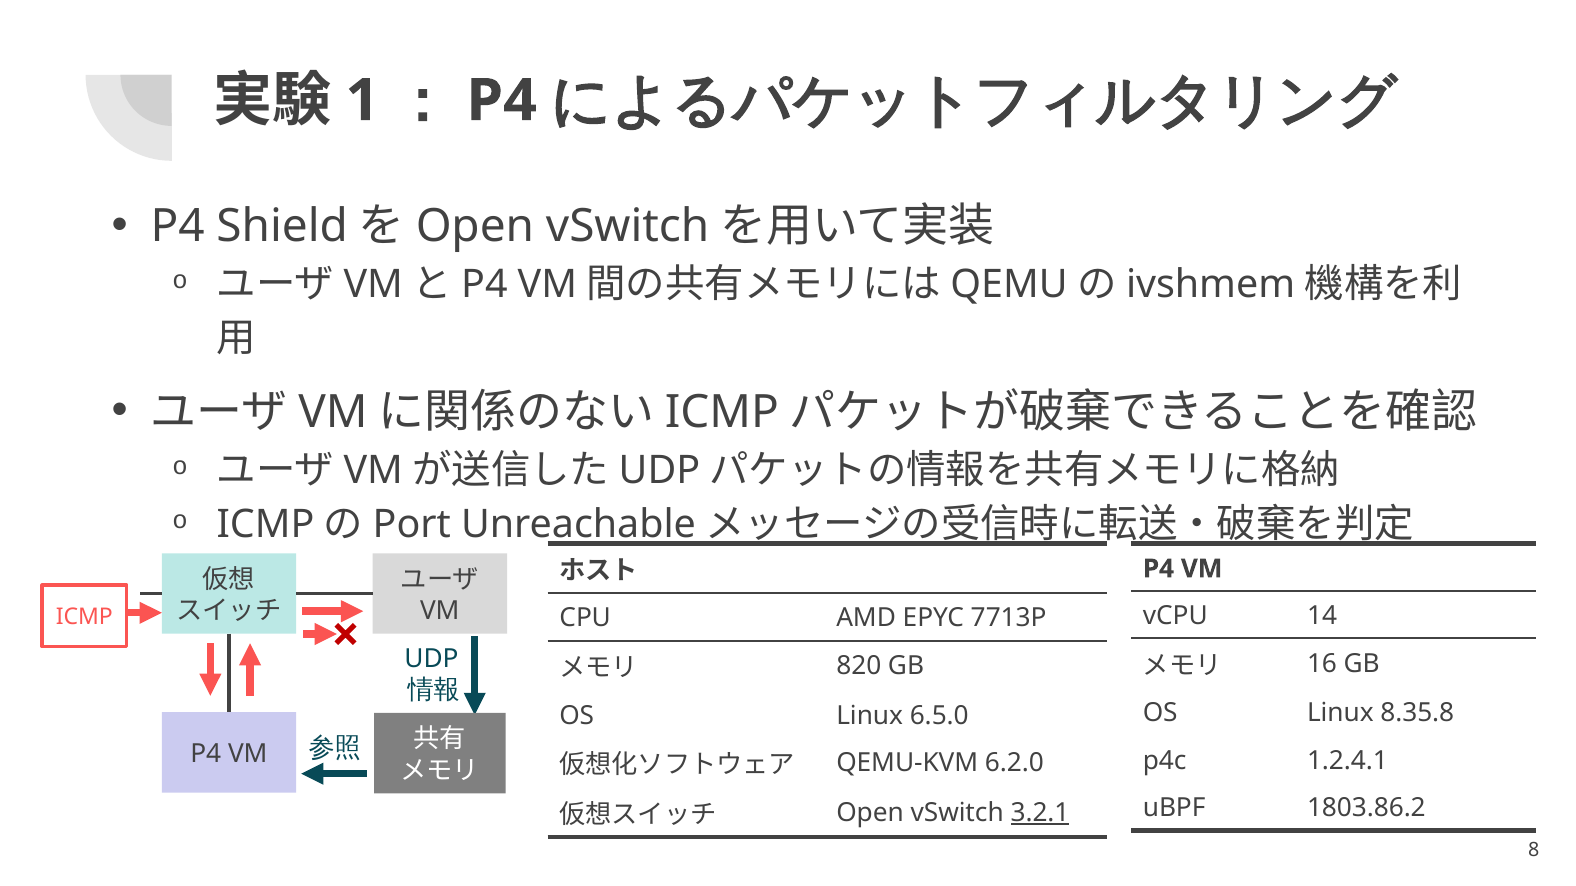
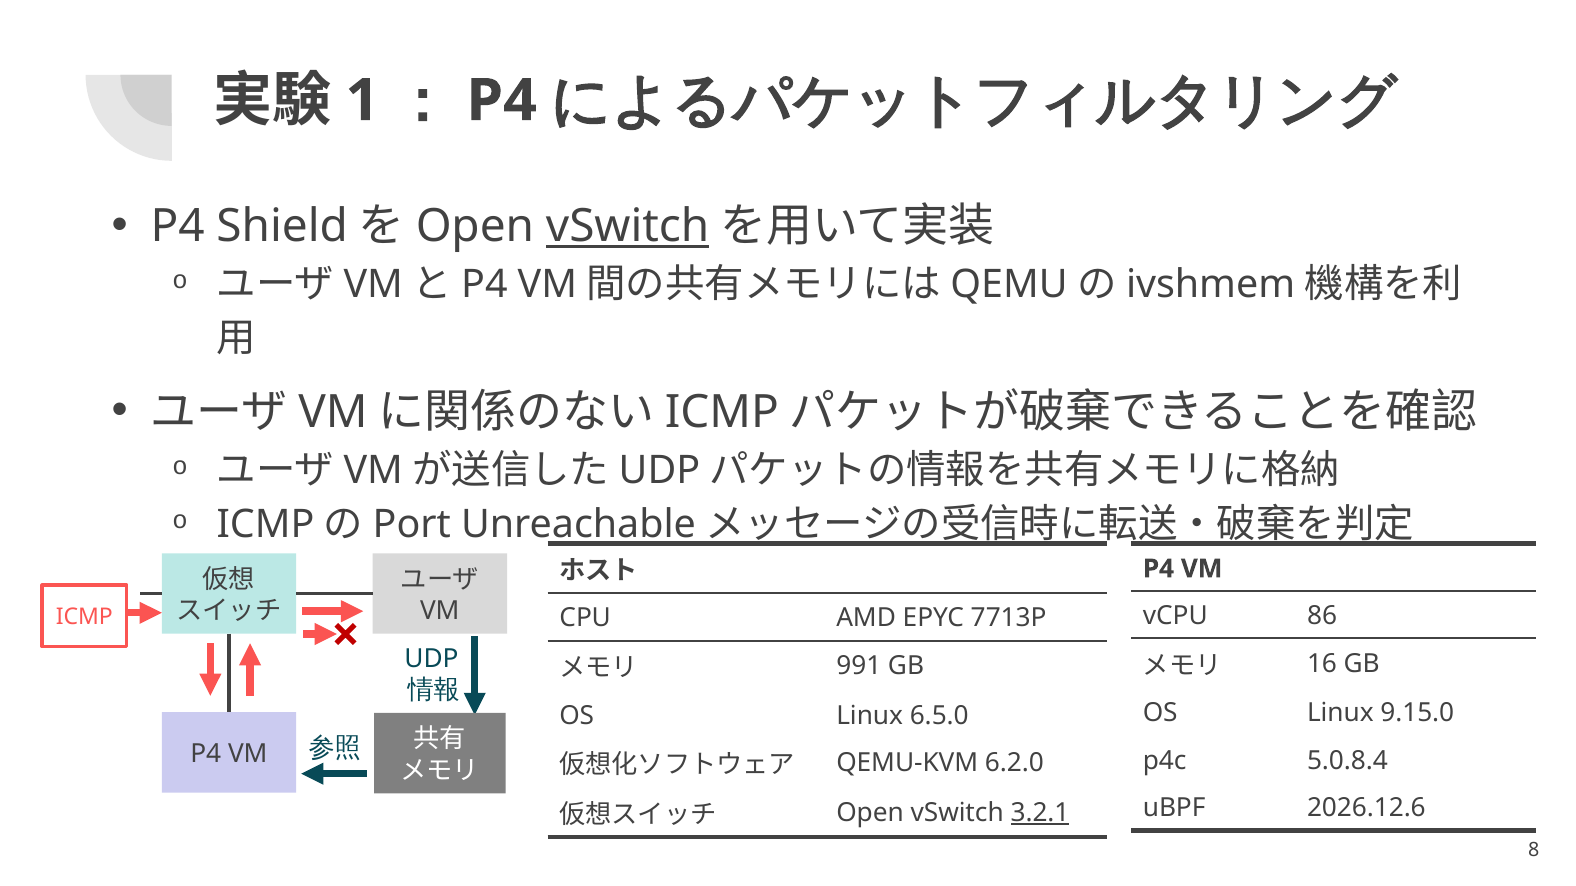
vSwitch underline: none -> present (628, 227)
14: 14 -> 86 (1322, 616)
820: 820 -> 991 (859, 666)
8.35.8: 8.35.8 -> 9.15.0 (1417, 714)
1.2.4.1: 1.2.4.1 -> 5.0.8.4 (1347, 761)
1803.86.2: 1803.86.2 -> 2026.12.6 (1366, 809)
